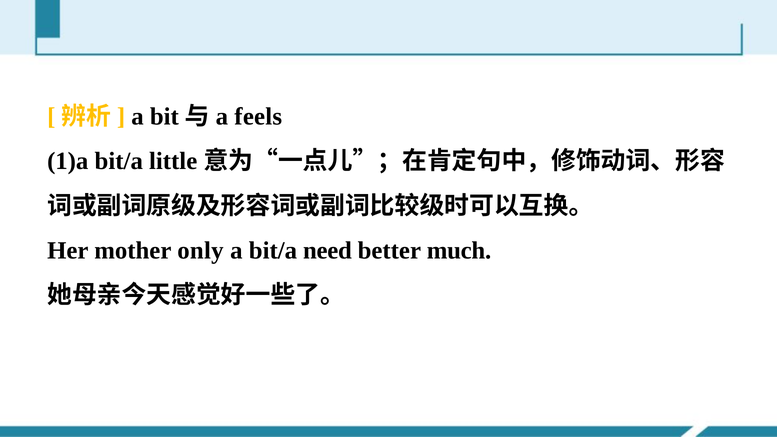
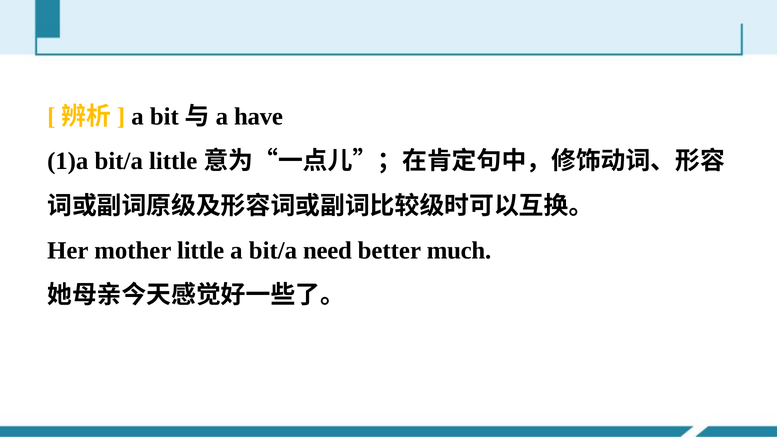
feels: feels -> have (258, 117)
mother only: only -> little (201, 251)
